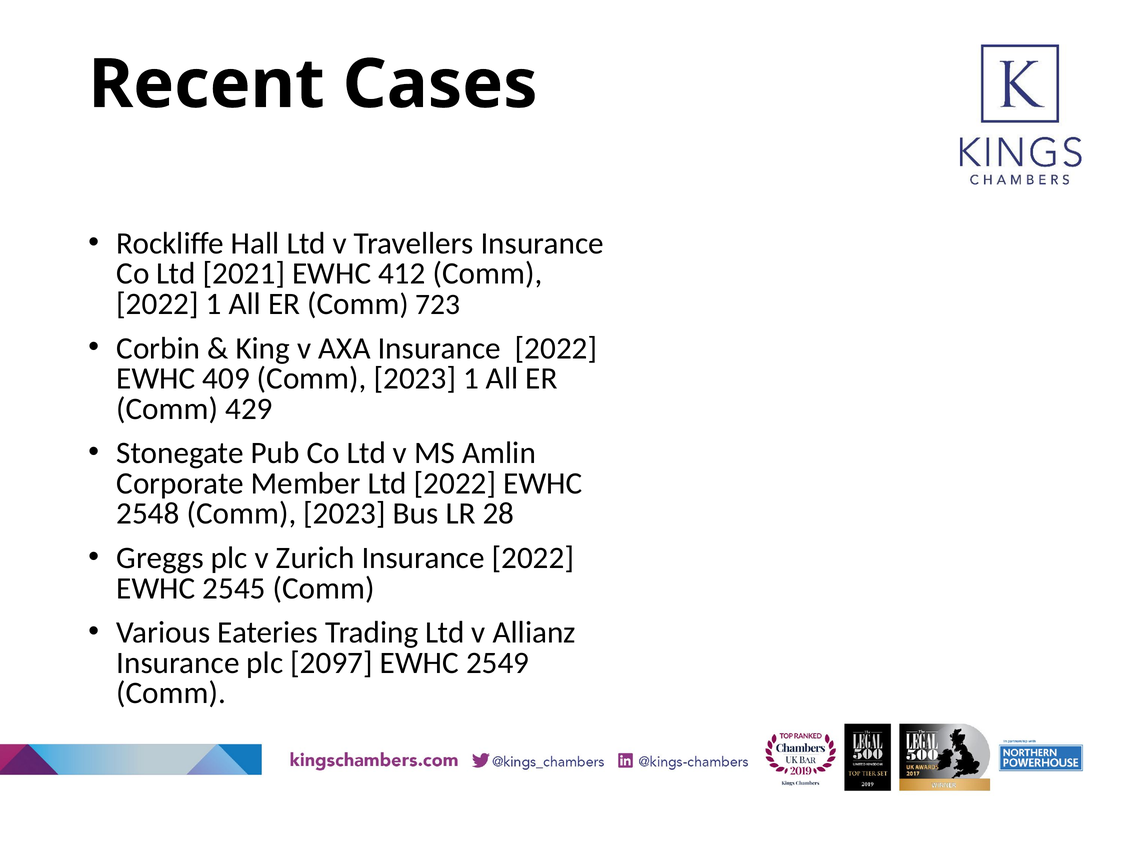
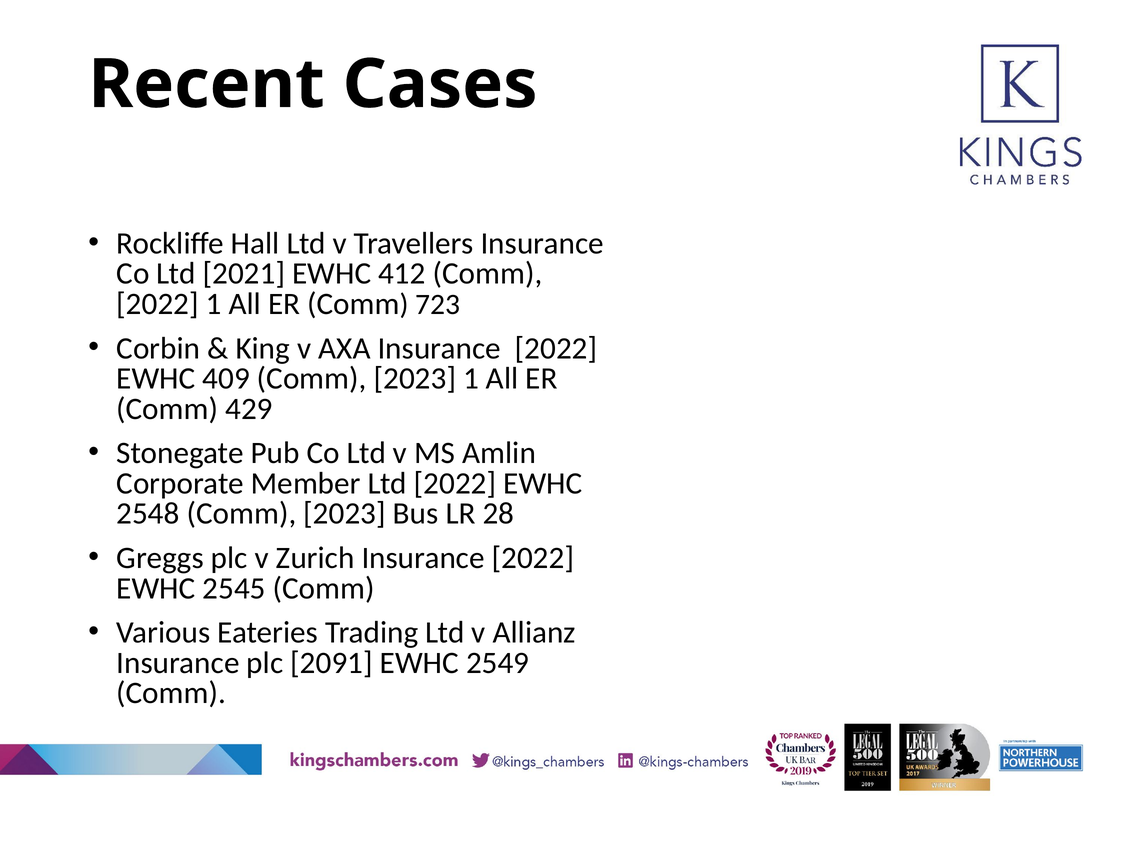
2097: 2097 -> 2091 (332, 663)
